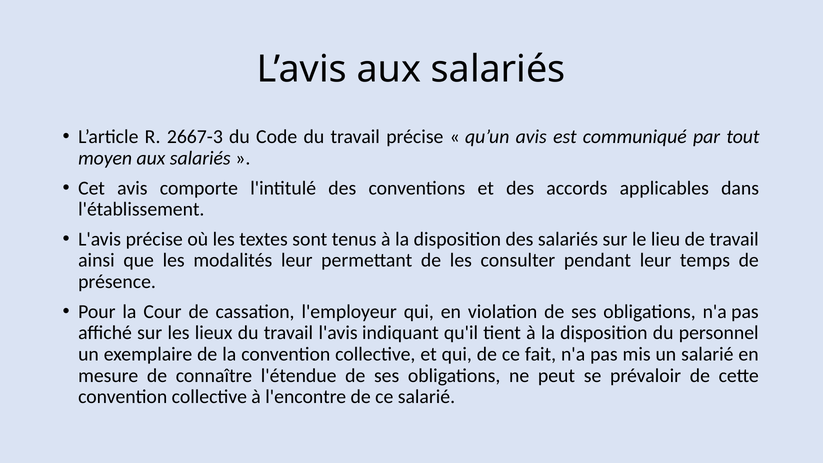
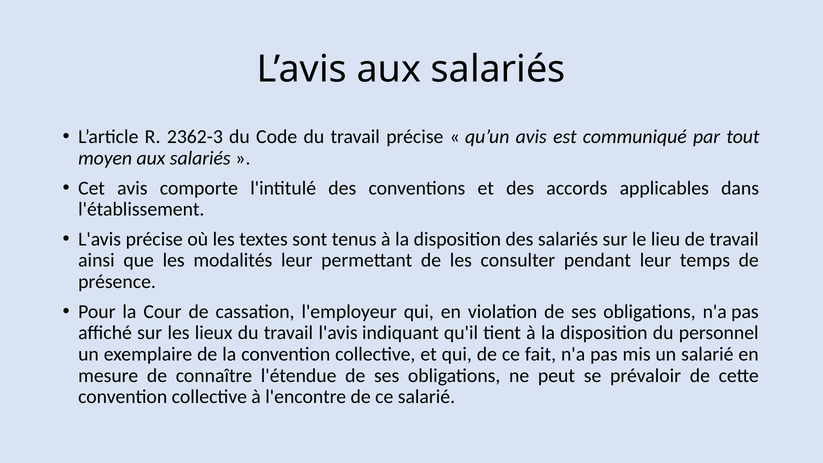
2667-3: 2667-3 -> 2362-3 (195, 137)
